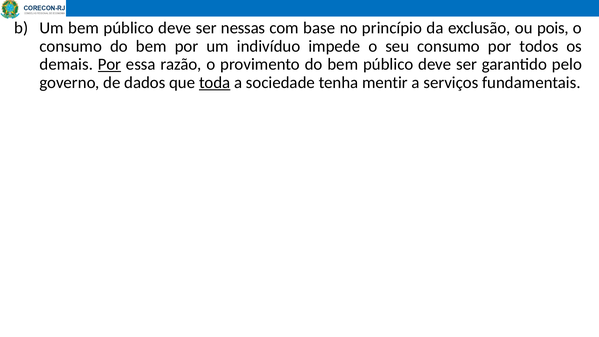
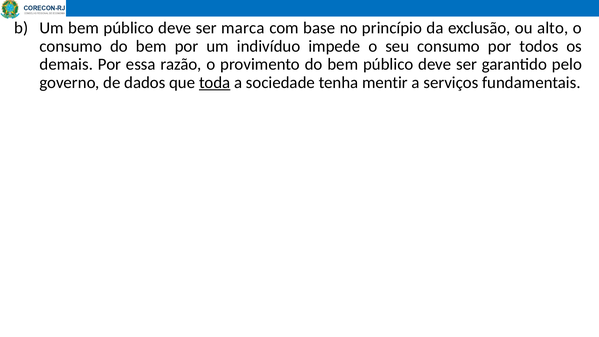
nessas: nessas -> marca (243, 28)
pois: pois -> alto (553, 28)
Por underline: present -> none (109, 64)
